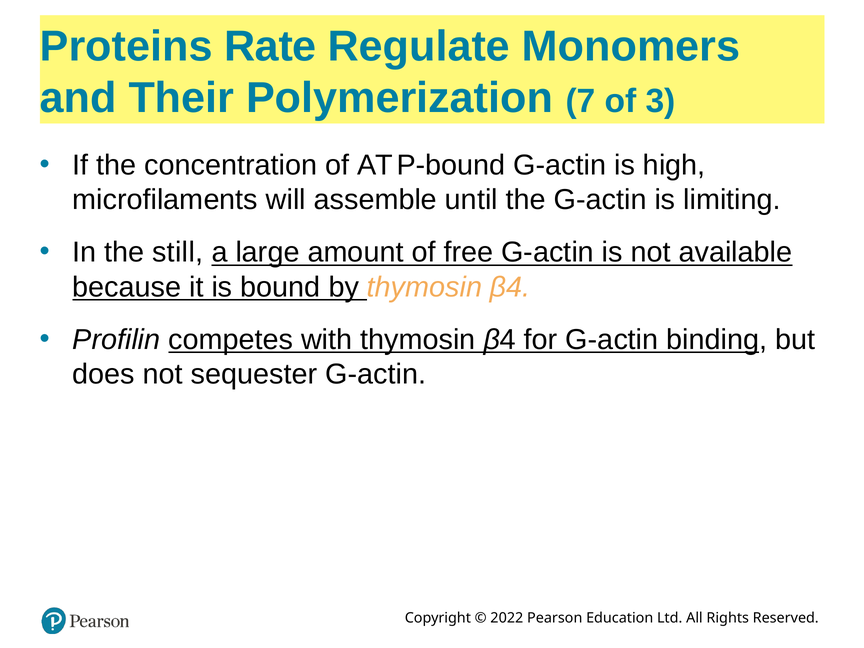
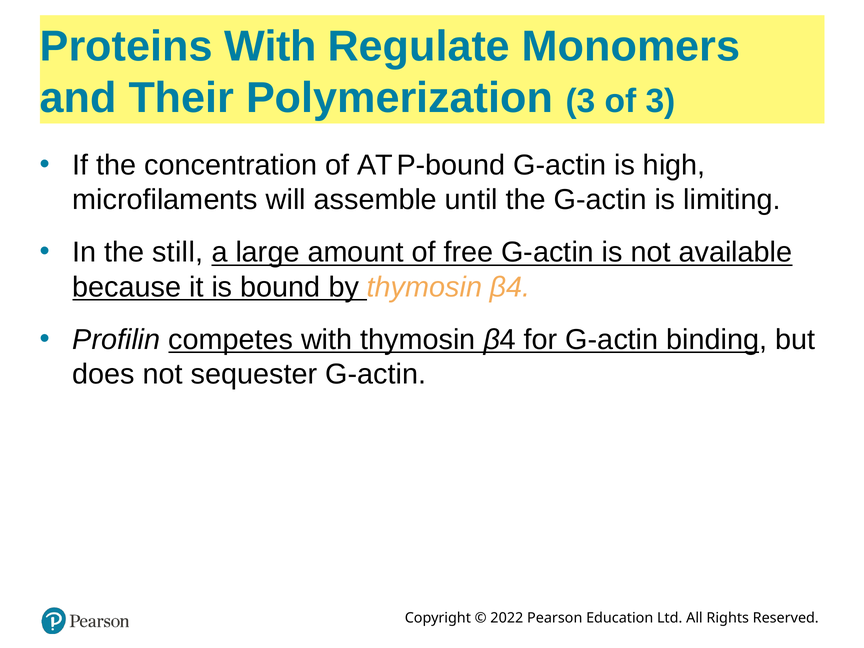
Proteins Rate: Rate -> With (270, 46)
Polymerization 7: 7 -> 3 (580, 101)
